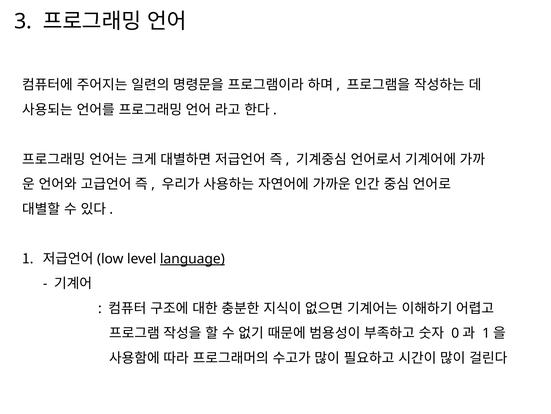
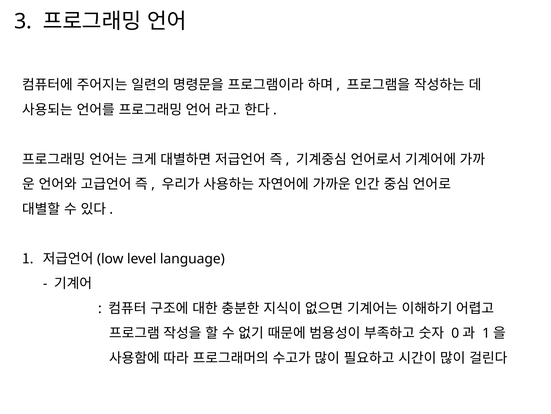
language underline: present -> none (192, 258)
